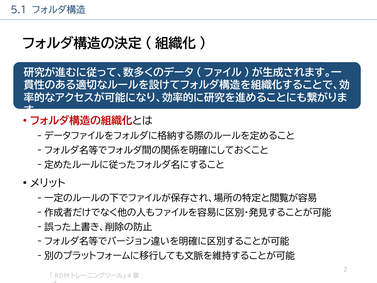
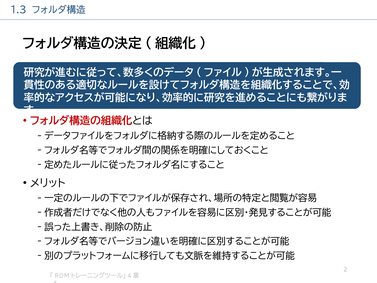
5.1: 5.1 -> 1.3 (18, 10)
